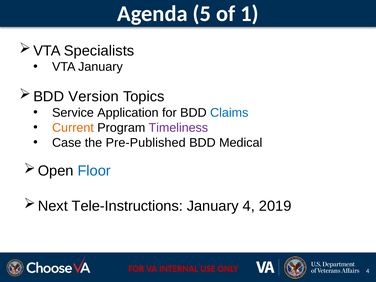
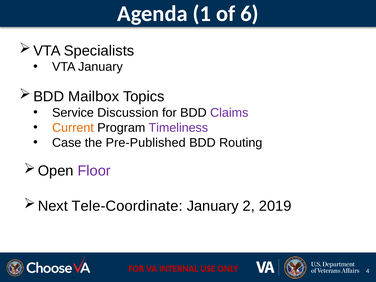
5: 5 -> 1 (202, 14)
1: 1 -> 6 (249, 14)
Version: Version -> Mailbox (94, 96)
Application: Application -> Discussion (128, 113)
Claims colour: blue -> purple (229, 113)
Medical: Medical -> Routing (241, 143)
Floor colour: blue -> purple (94, 171)
Tele-Instructions: Tele-Instructions -> Tele-Coordinate (127, 206)
January 4: 4 -> 2 (249, 206)
